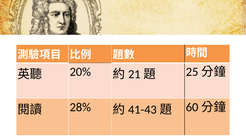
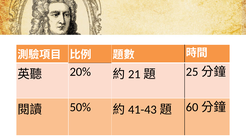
28%: 28% -> 50% (80, 107)
